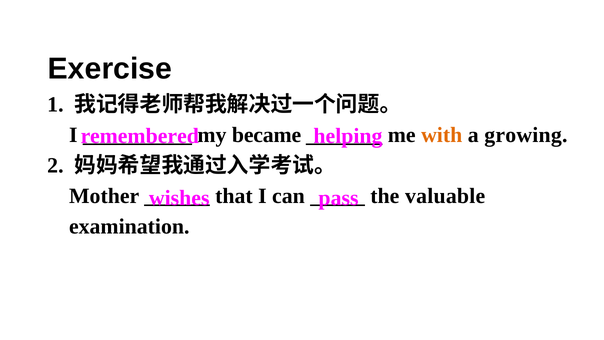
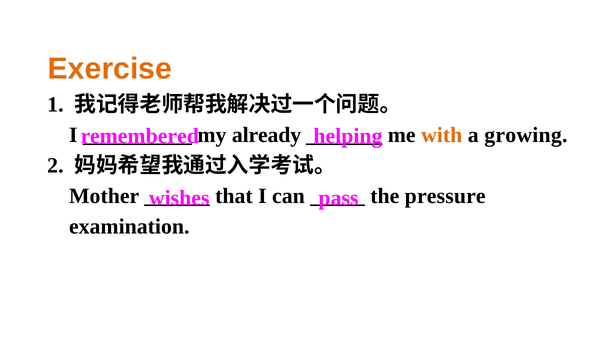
Exercise colour: black -> orange (110, 69)
became: became -> already (267, 135)
valuable: valuable -> pressure (445, 196)
